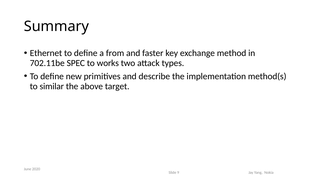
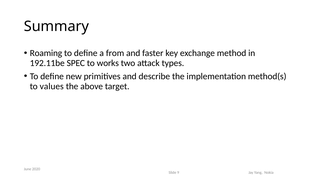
Ethernet: Ethernet -> Roaming (46, 53)
702.11be: 702.11be -> 192.11be (47, 63)
similar: similar -> values (52, 86)
